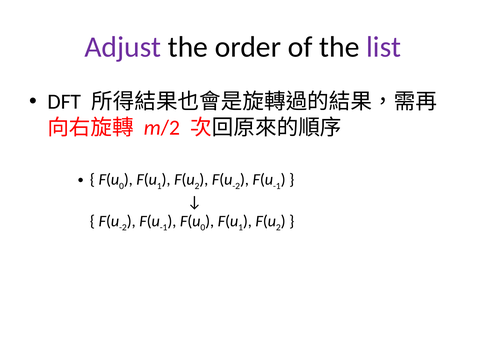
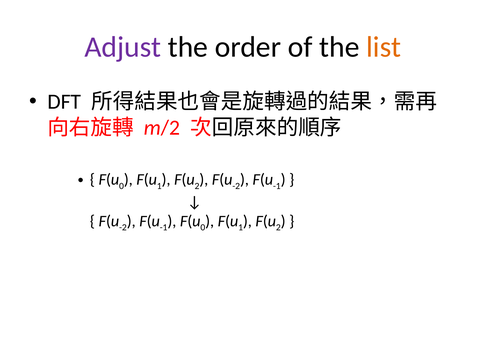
list colour: purple -> orange (384, 47)
